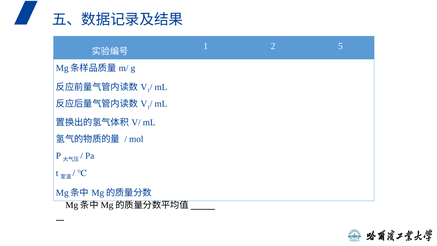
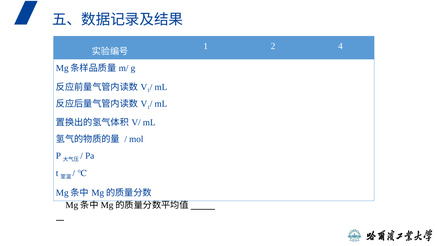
5: 5 -> 4 (341, 46)
